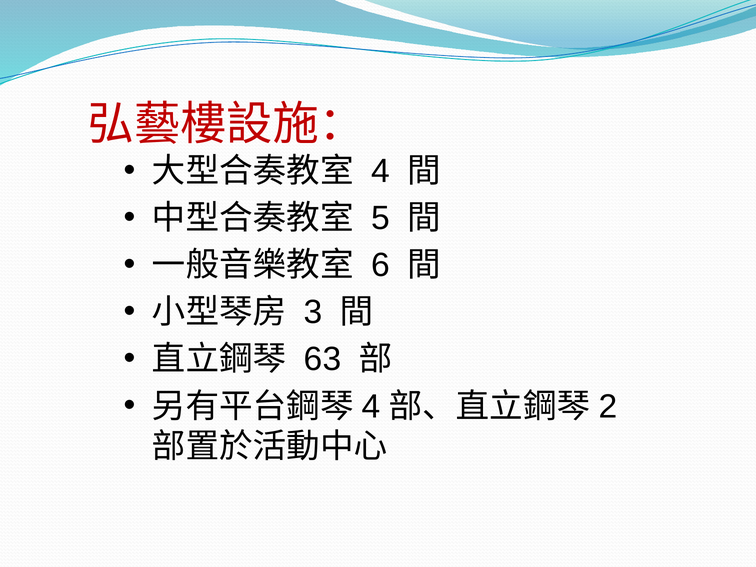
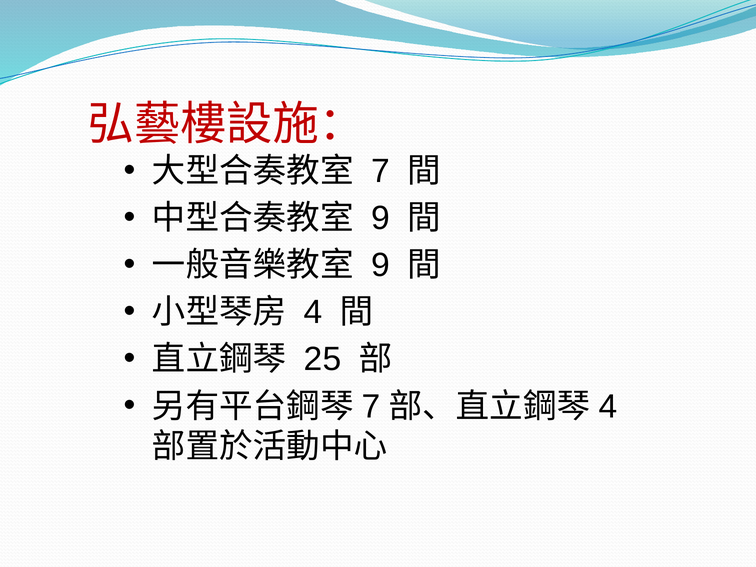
4: 4 -> 7 (381, 171)
5: 5 -> 9 (381, 218)
6: 6 -> 9 (381, 265)
3: 3 -> 4 (313, 312)
63: 63 -> 25 (323, 359)
4: 4 -> 7 (371, 406)
2: 2 -> 4 (608, 406)
